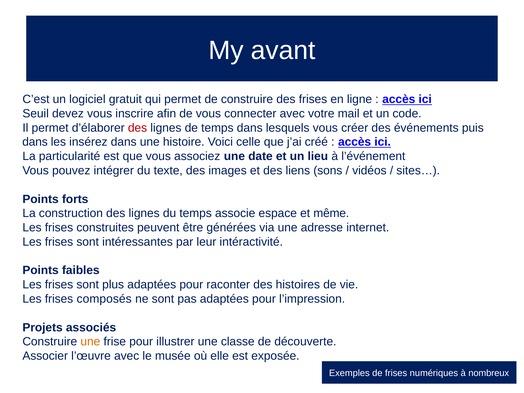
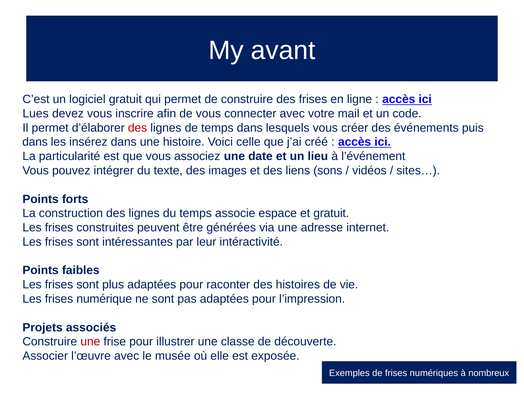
Seuil: Seuil -> Lues (36, 114)
et même: même -> gratuit (331, 213)
composés: composés -> numérique (104, 299)
une colour: orange -> red (90, 342)
